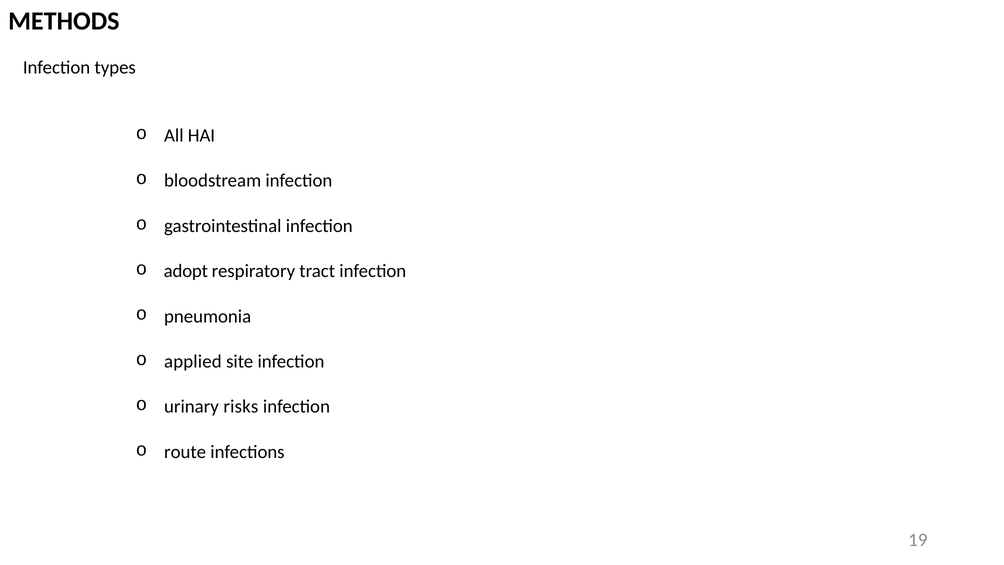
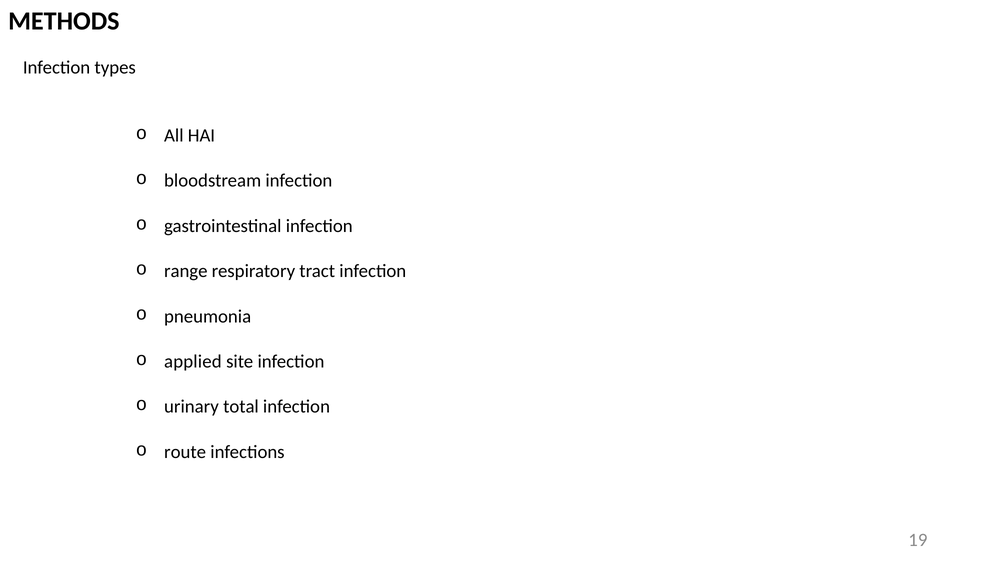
adopt: adopt -> range (186, 271)
risks: risks -> total (241, 407)
